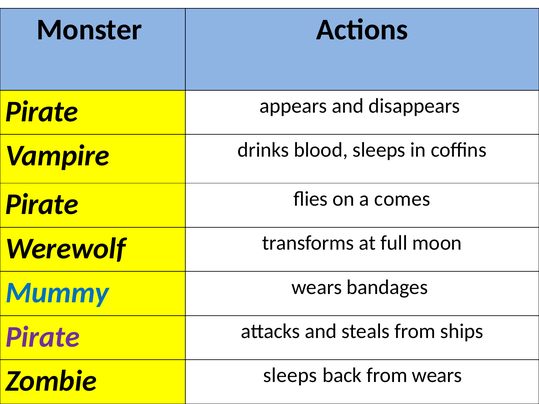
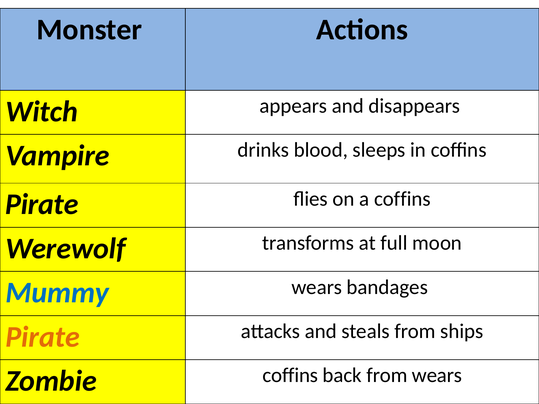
Pirate: Pirate -> Witch (42, 112)
a comes: comes -> coffins (402, 199)
Pirate colour: purple -> orange (43, 337)
Zombie sleeps: sleeps -> coffins (290, 376)
